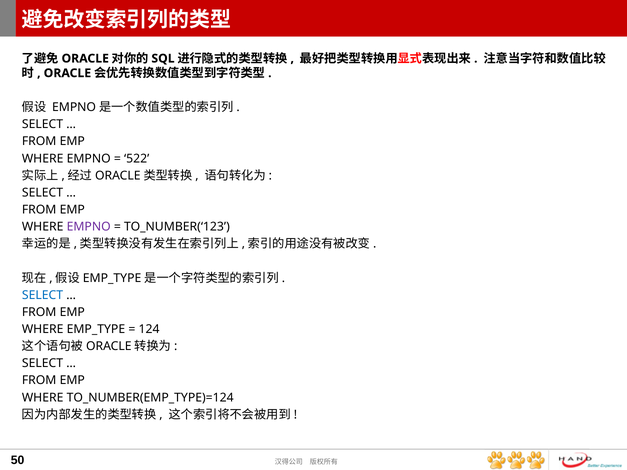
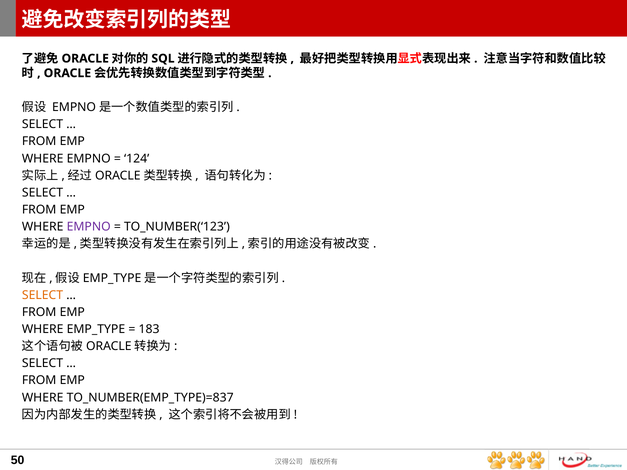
522: 522 -> 124 (137, 159)
SELECT colour: blue -> orange (43, 295)
124: 124 -> 183 (149, 329)
TO_NUMBER(EMP_TYPE)=124: TO_NUMBER(EMP_TYPE)=124 -> TO_NUMBER(EMP_TYPE)=837 (150, 398)
